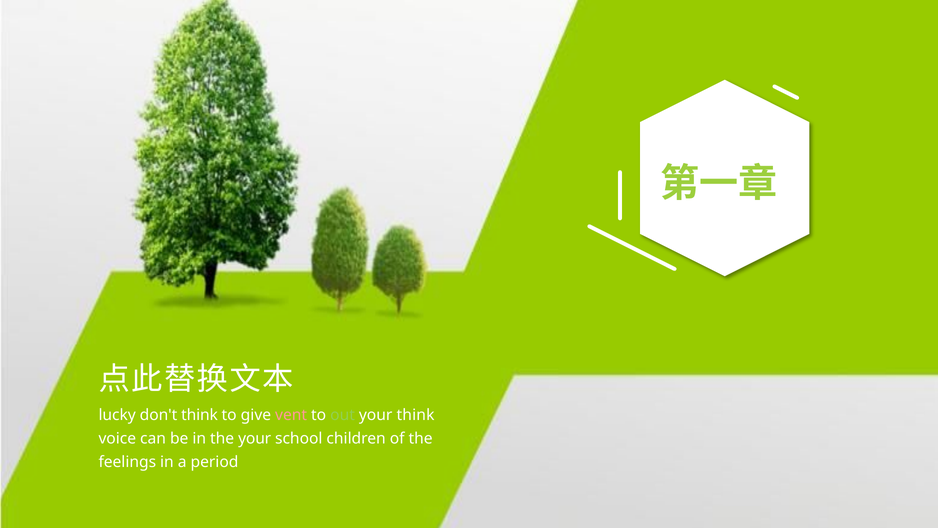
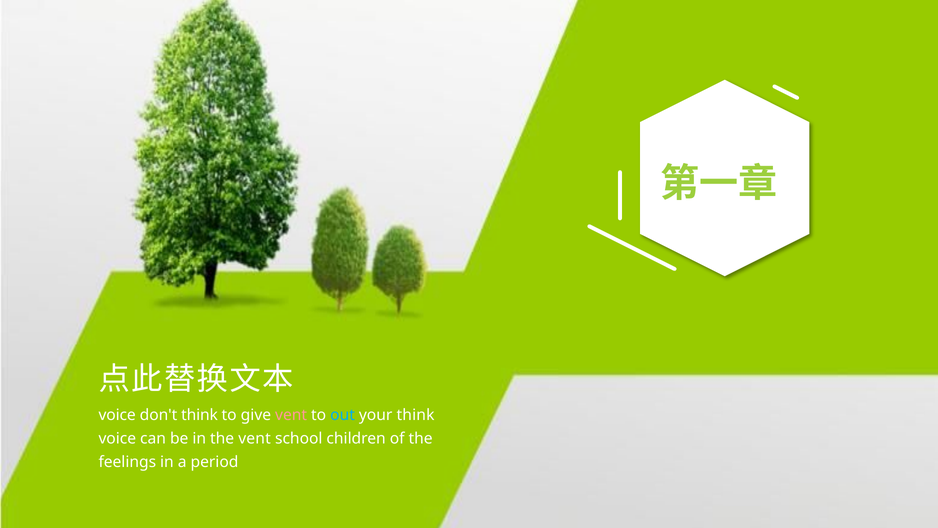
lucky: lucky -> voice (117, 415)
out colour: light green -> light blue (343, 415)
the your: your -> vent (255, 438)
